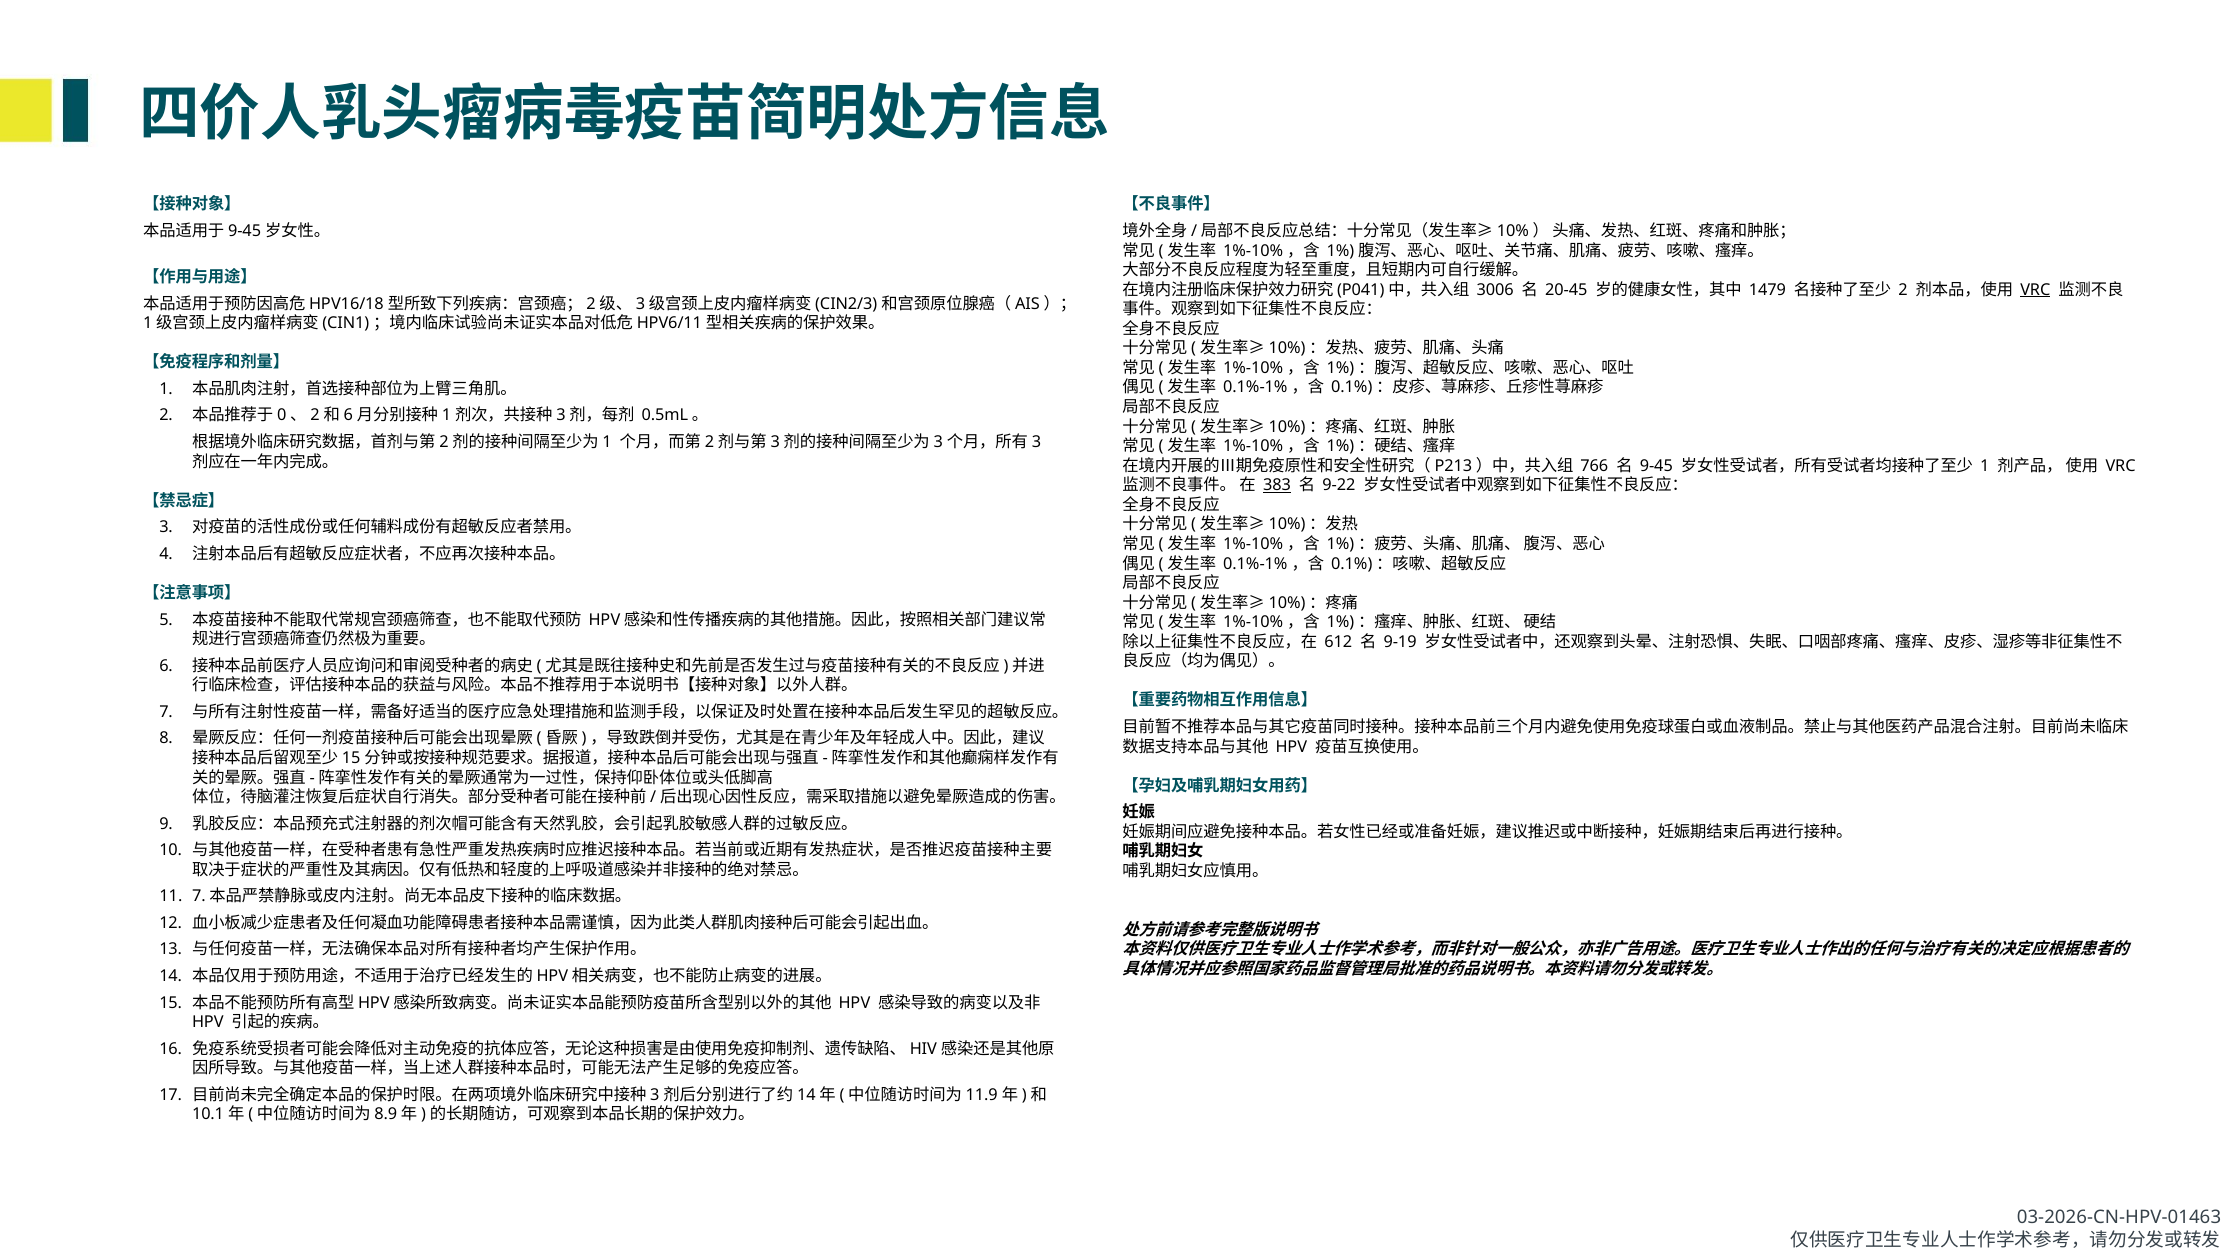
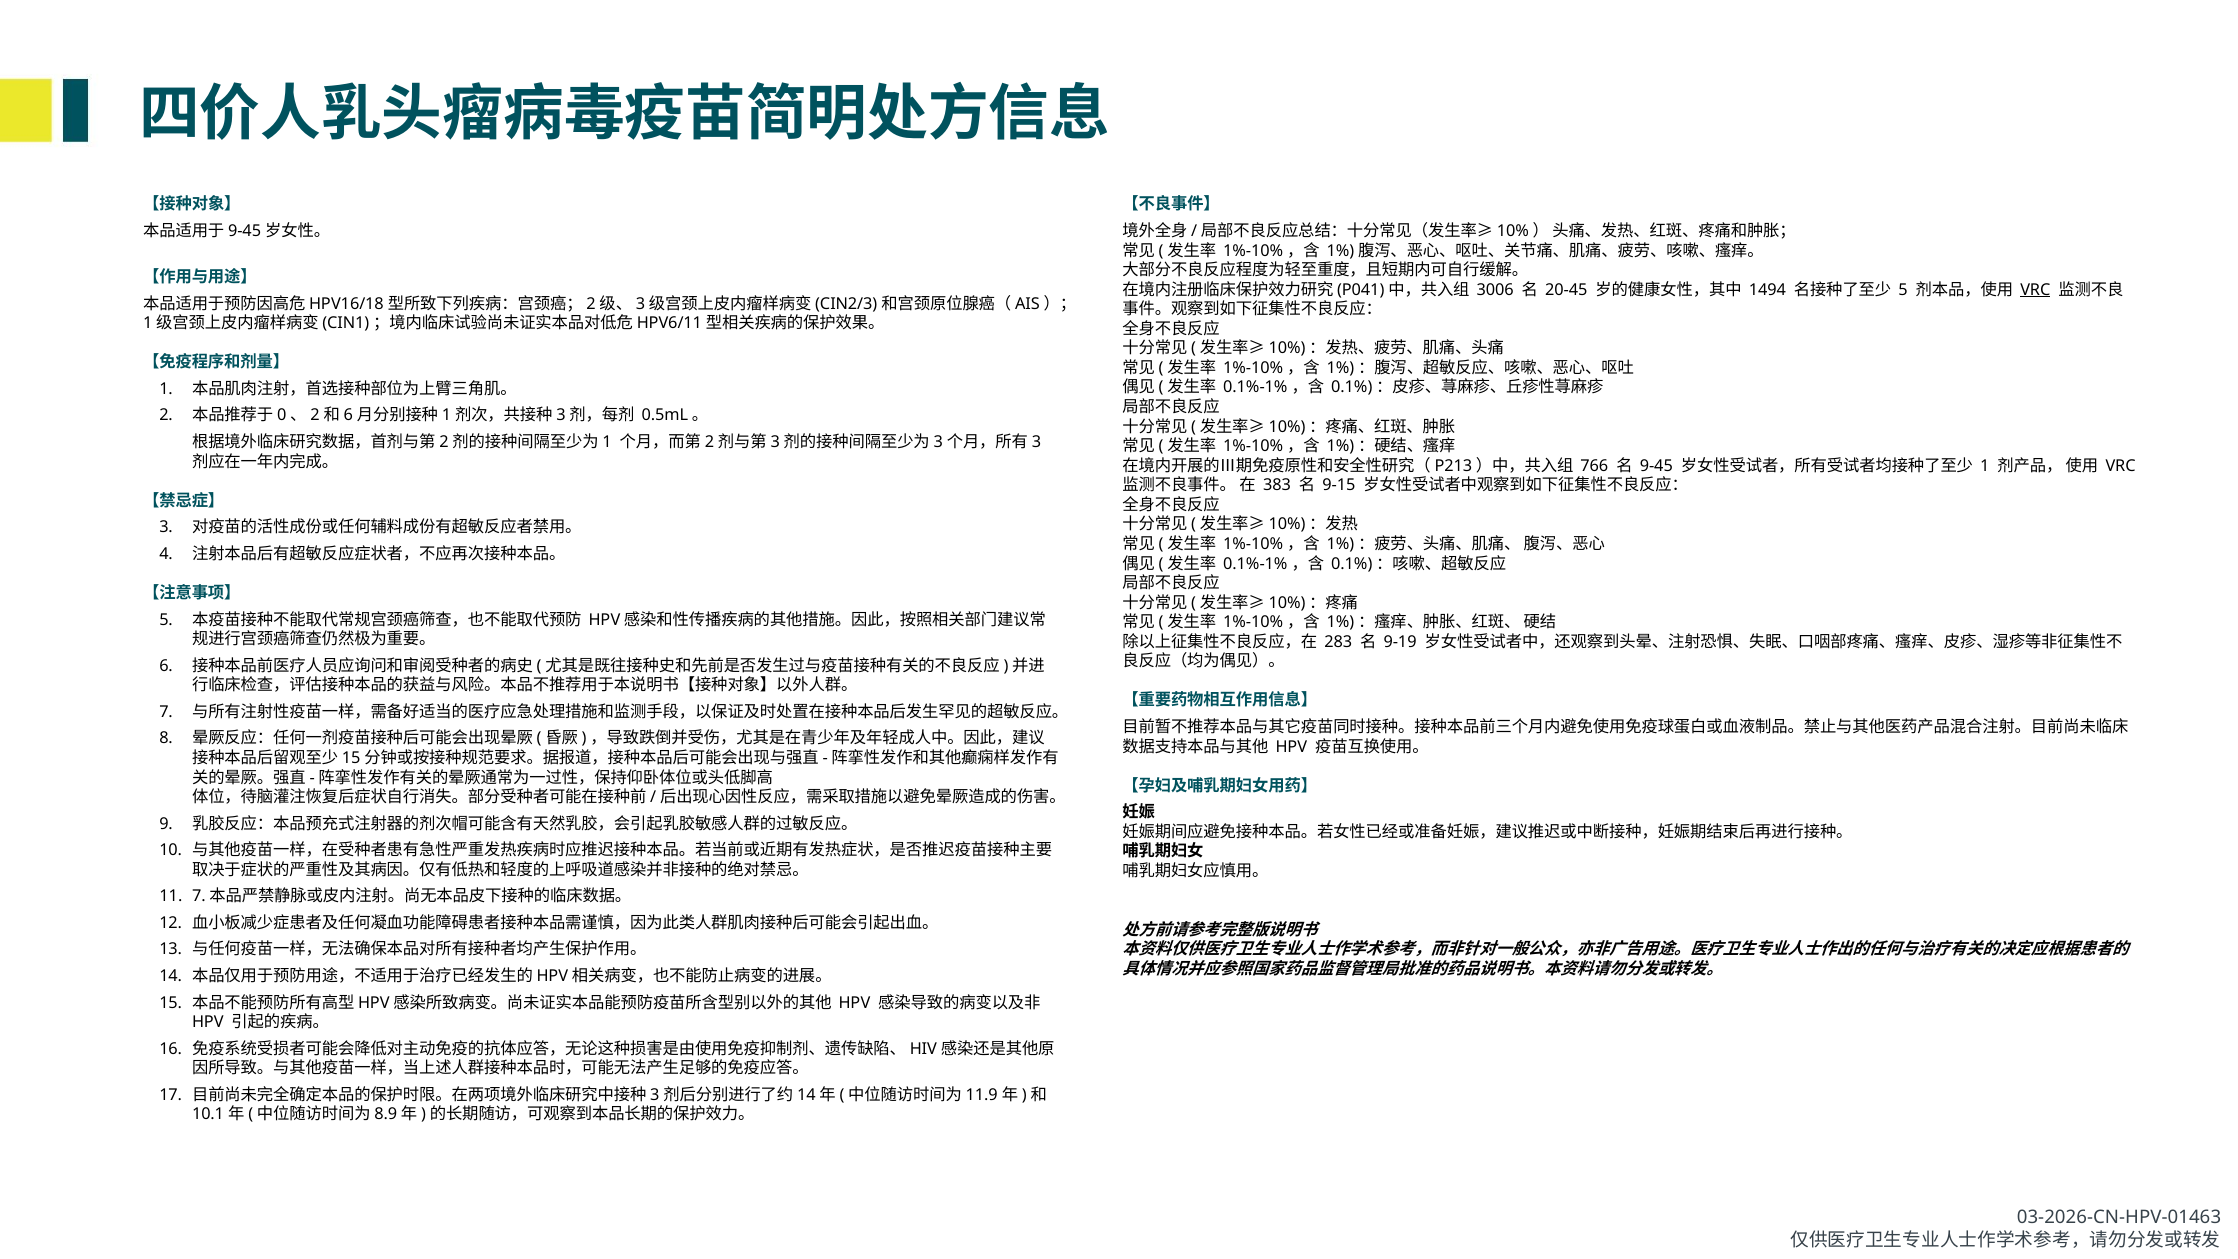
1479: 1479 -> 1494 (1767, 290)
2: 2 -> 5 (1903, 290)
383 underline: present -> none (1277, 485)
9-22: 9-22 -> 9-15 (1339, 485)
612: 612 -> 283 (1338, 642)
